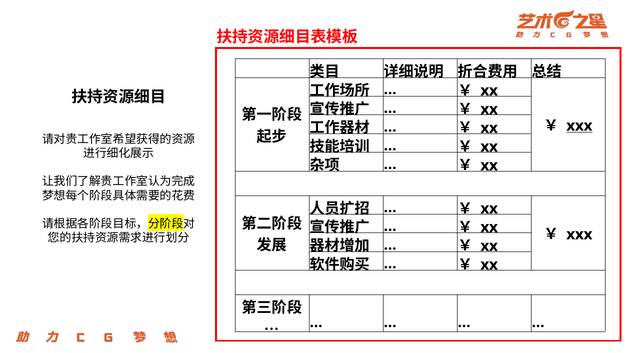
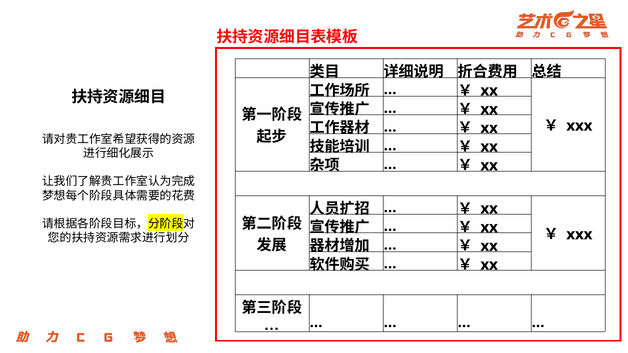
xxx underline: present -> none (579, 126)
